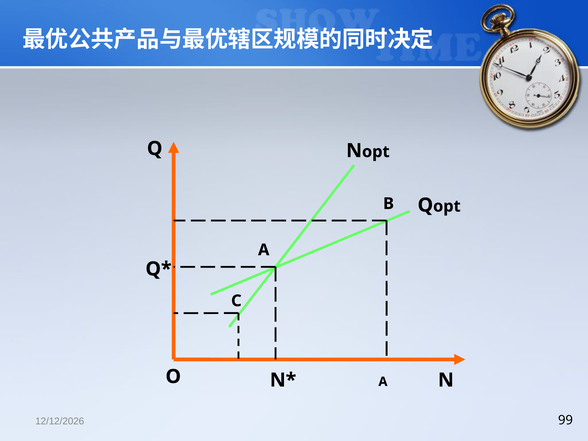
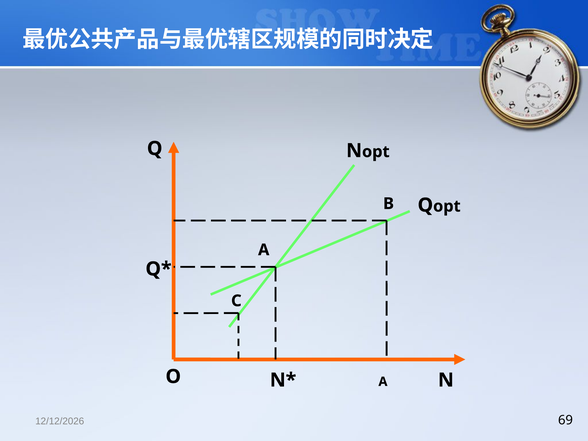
99: 99 -> 69 (566, 420)
